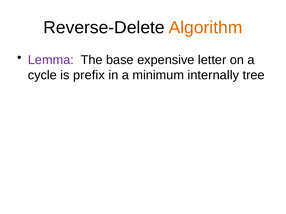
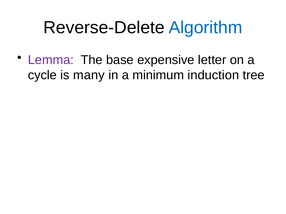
Algorithm colour: orange -> blue (206, 28)
prefix: prefix -> many (89, 75)
internally: internally -> induction (213, 75)
